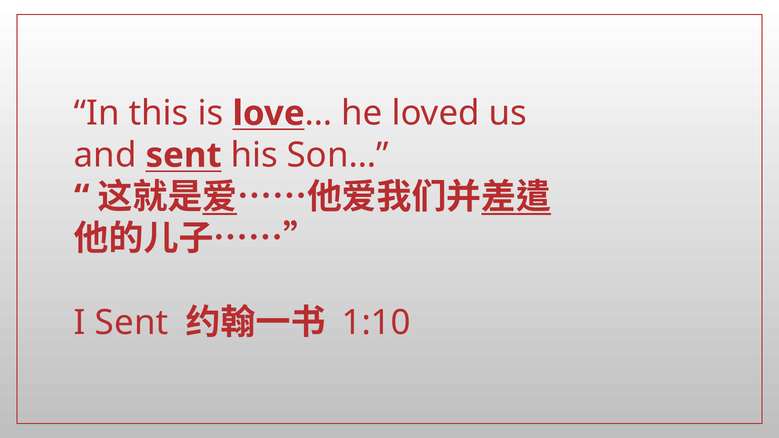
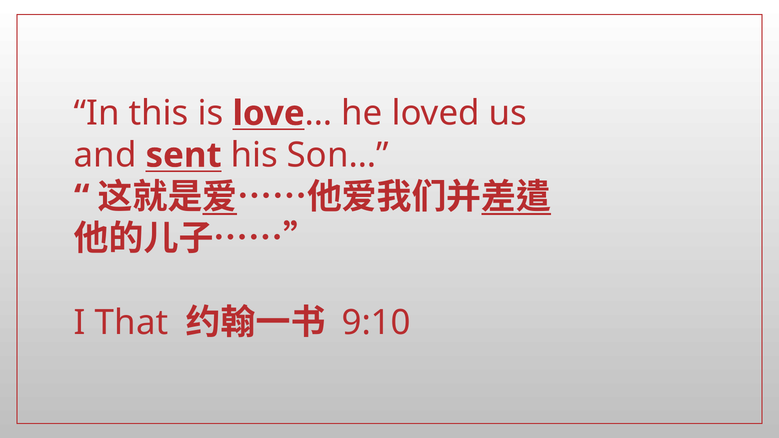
I Sent: Sent -> That (132, 323)
1:10: 1:10 -> 9:10 (376, 323)
